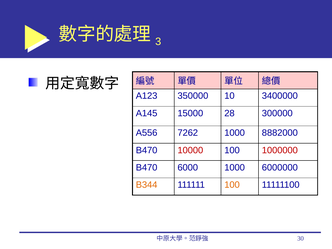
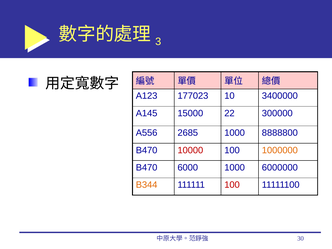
350000: 350000 -> 177023 (193, 96)
28: 28 -> 22 (229, 113)
7262: 7262 -> 2685 (188, 133)
8882000: 8882000 -> 8888800 (280, 133)
1000000 colour: red -> orange (280, 150)
100 colour: orange -> red (232, 185)
